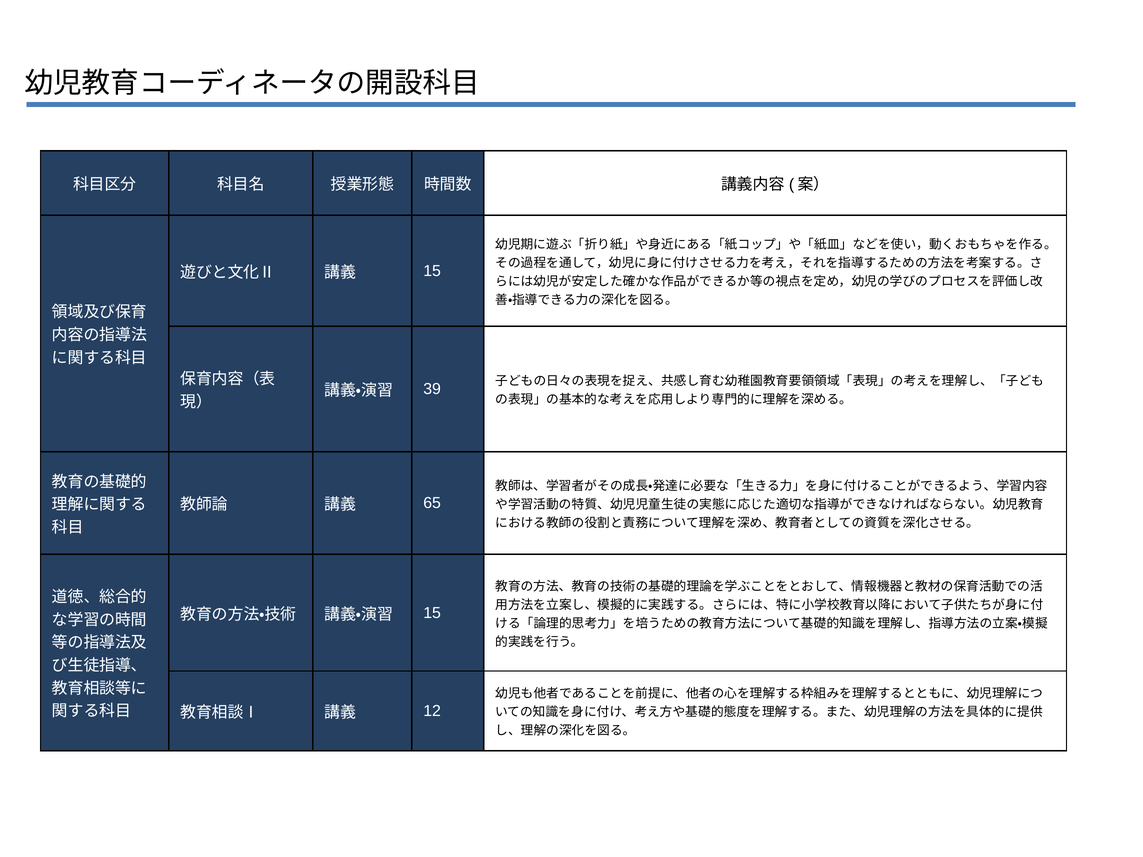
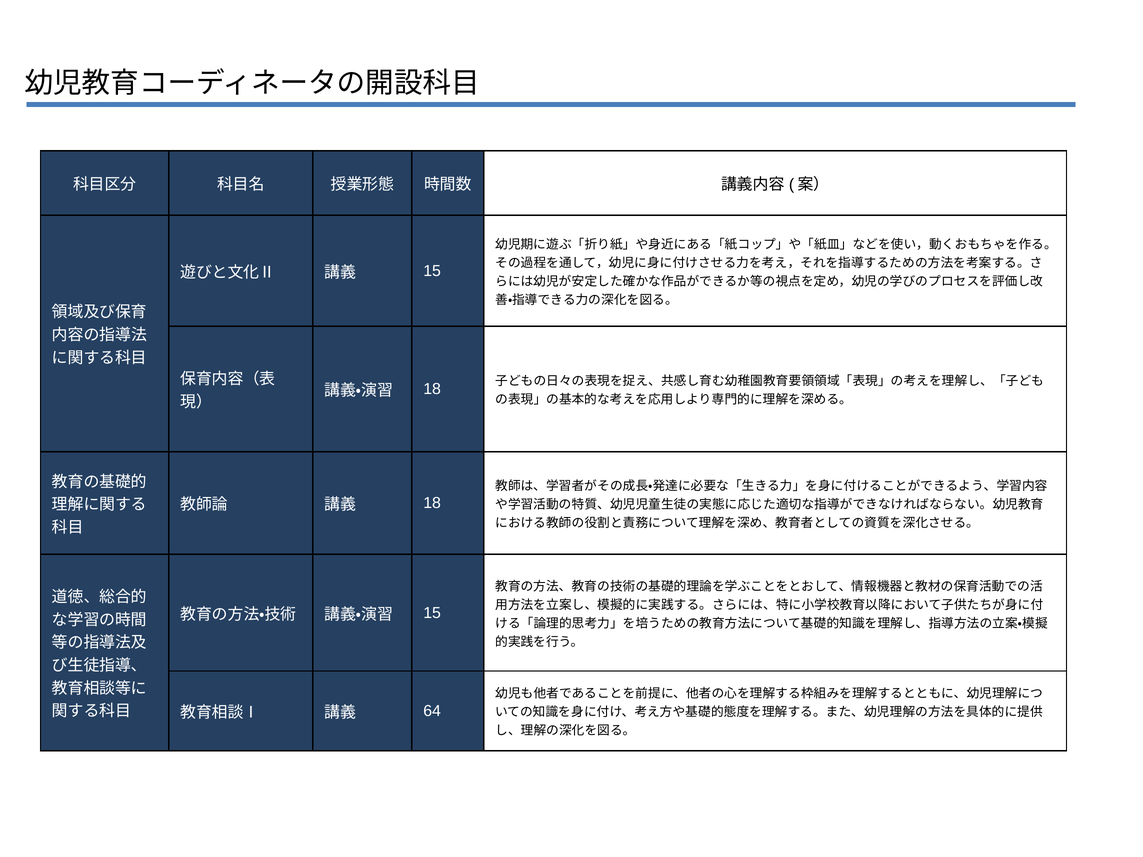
39: 39 -> 18 (432, 389)
65: 65 -> 18 (432, 503)
12: 12 -> 64 (432, 711)
